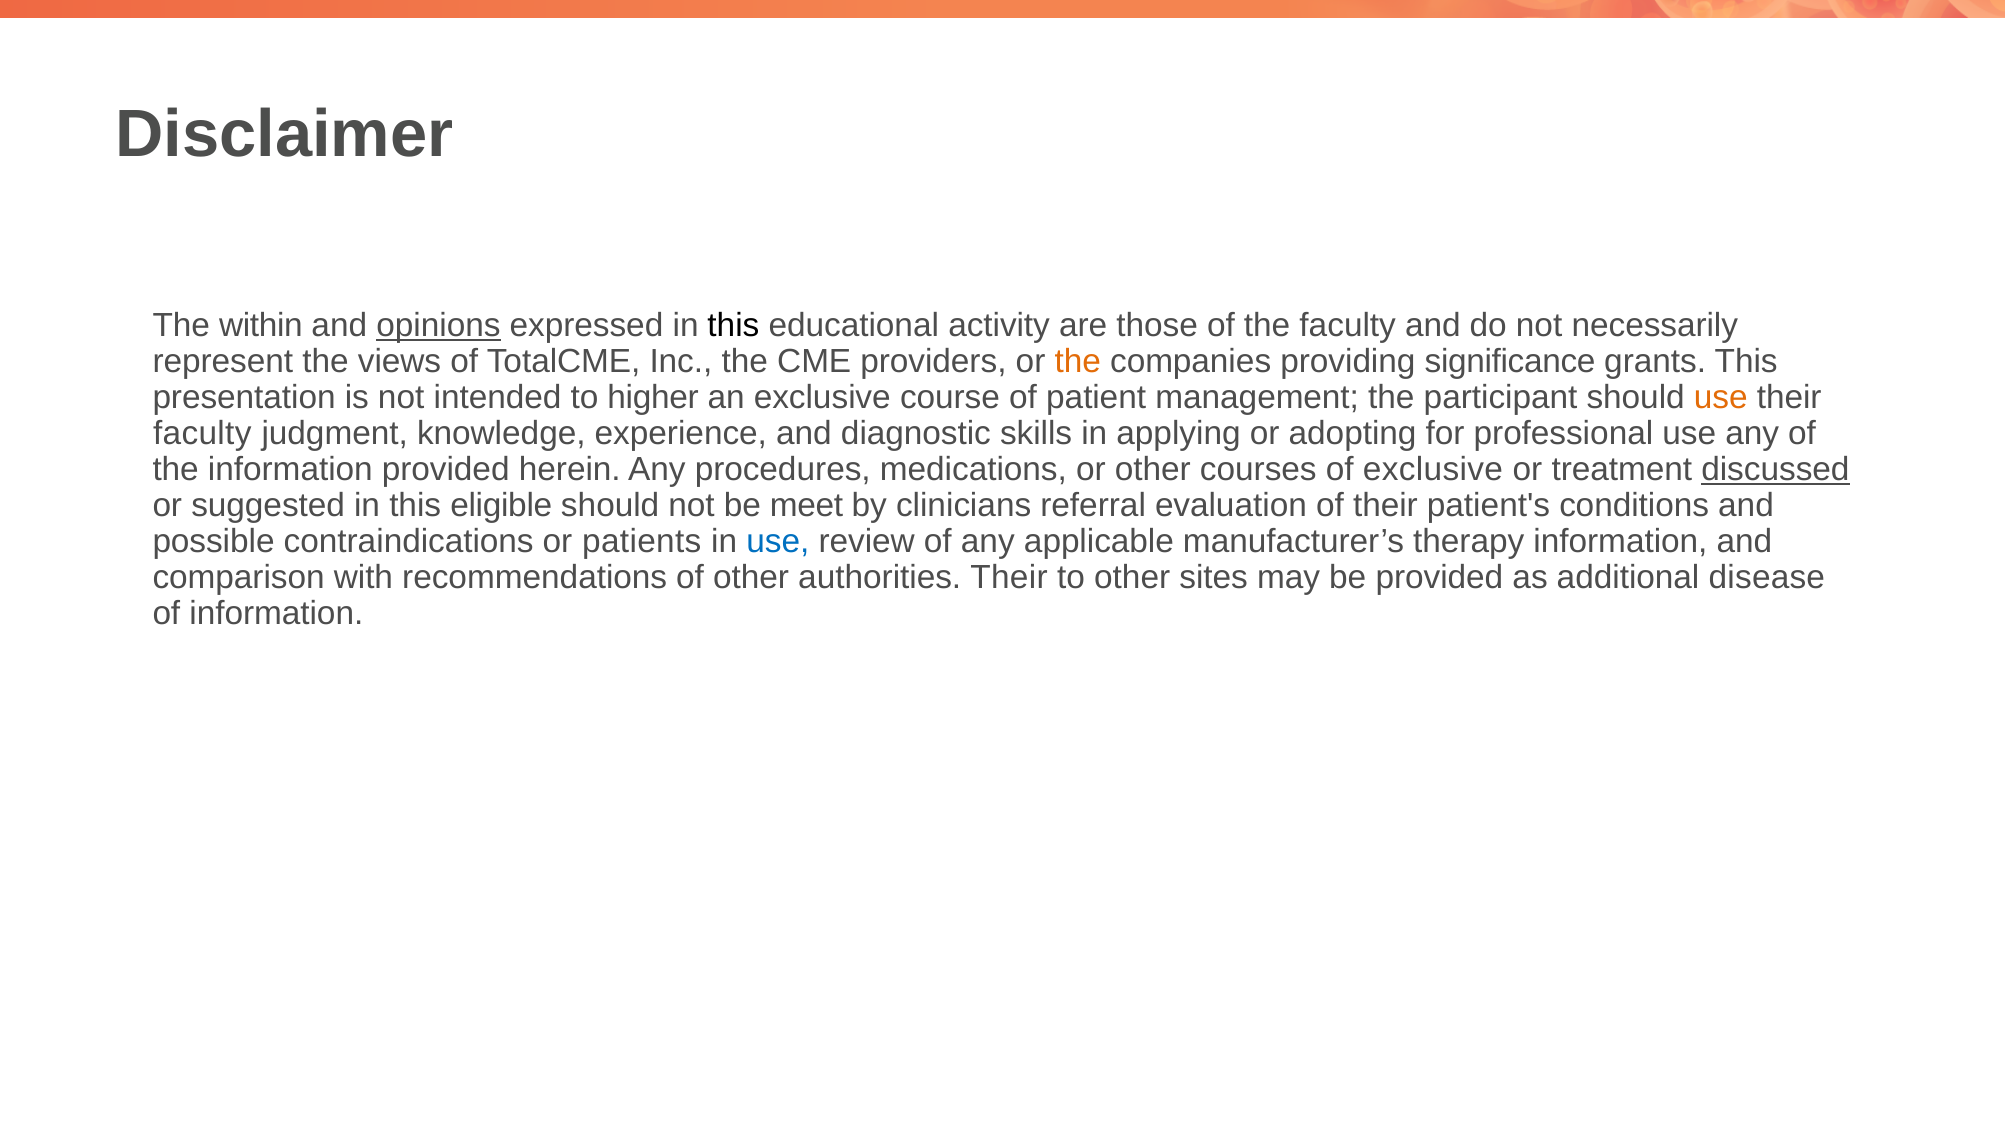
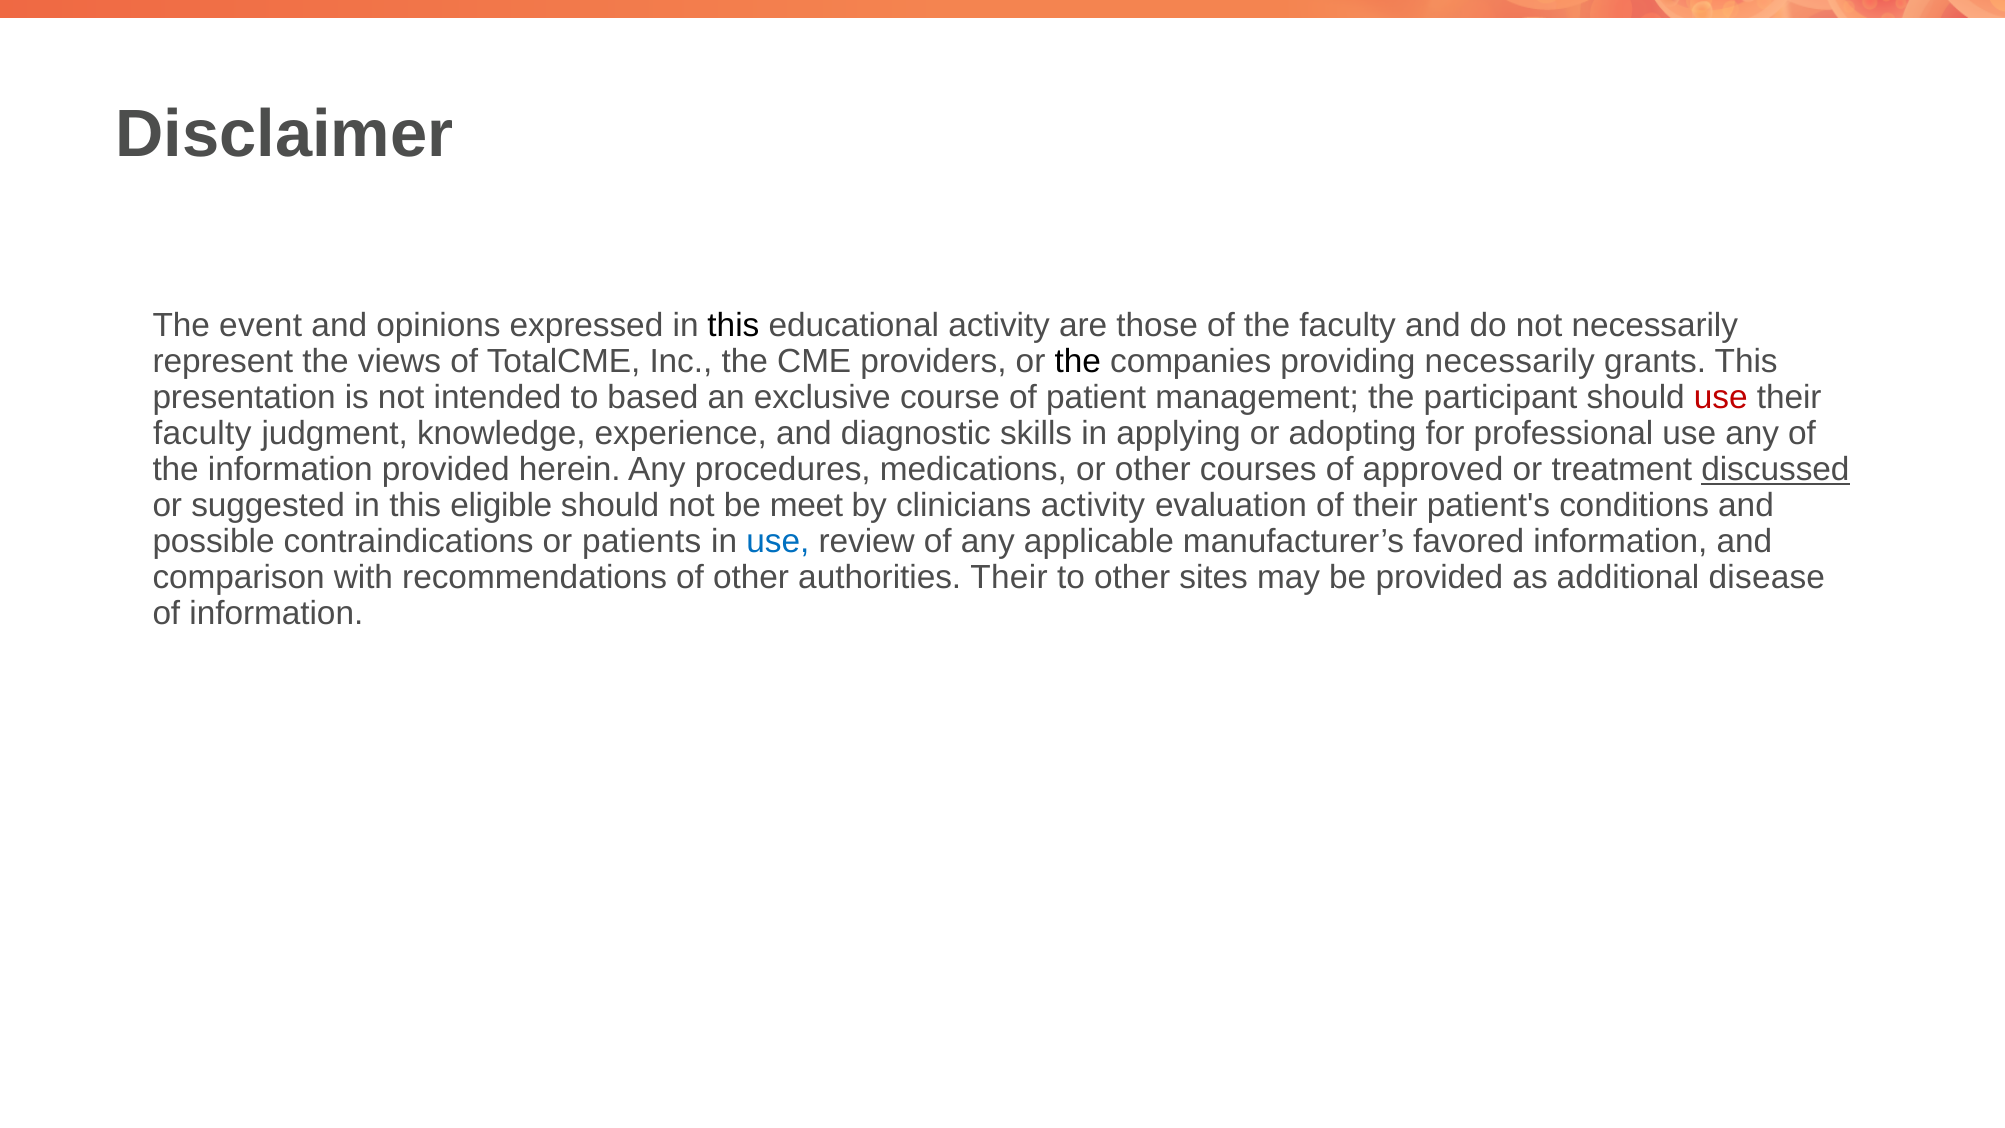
within: within -> event (261, 325)
opinions underline: present -> none (438, 325)
the colour: orange -> black (1078, 361)
providing significance: significance -> necessarily (1510, 361)
higher: higher -> based (653, 397)
use colour: orange -> red (1721, 397)
of exclusive: exclusive -> approved (1433, 469)
clinicians referral: referral -> activity (1093, 505)
therapy: therapy -> favored (1469, 541)
